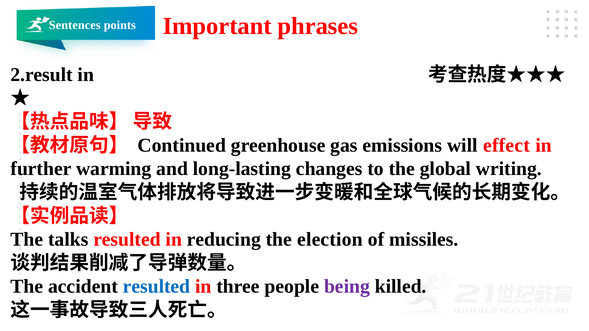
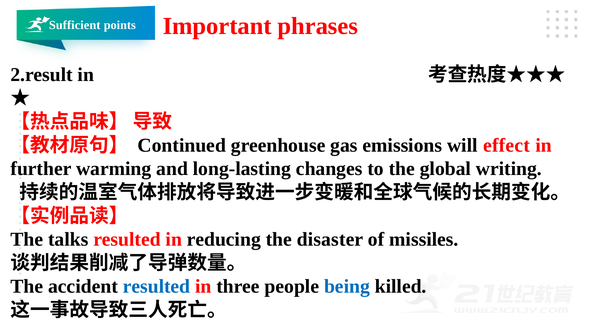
Sentences: Sentences -> Sufficient (75, 25)
election: election -> disaster (330, 240)
being colour: purple -> blue (347, 287)
